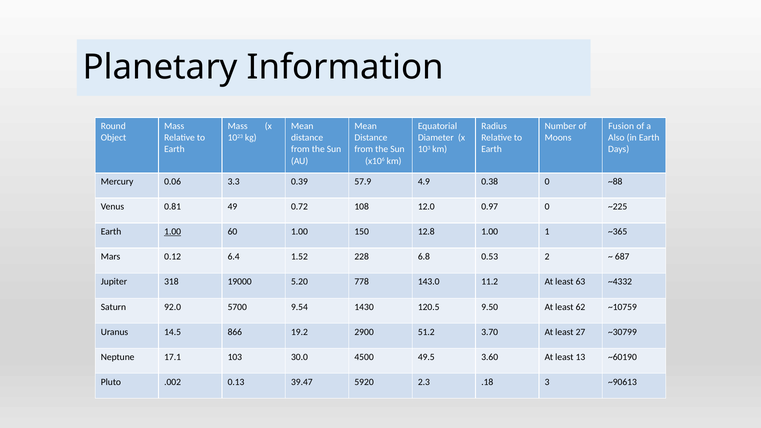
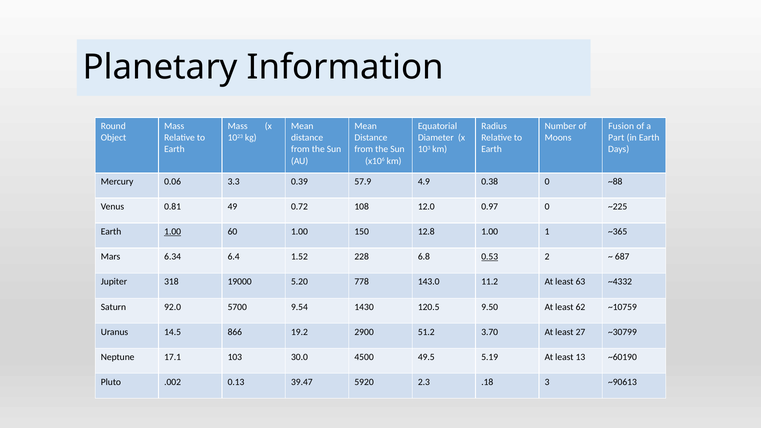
Also: Also -> Part (616, 138)
0.12: 0.12 -> 6.34 (173, 257)
0.53 underline: none -> present (490, 257)
3.60: 3.60 -> 5.19 (490, 357)
